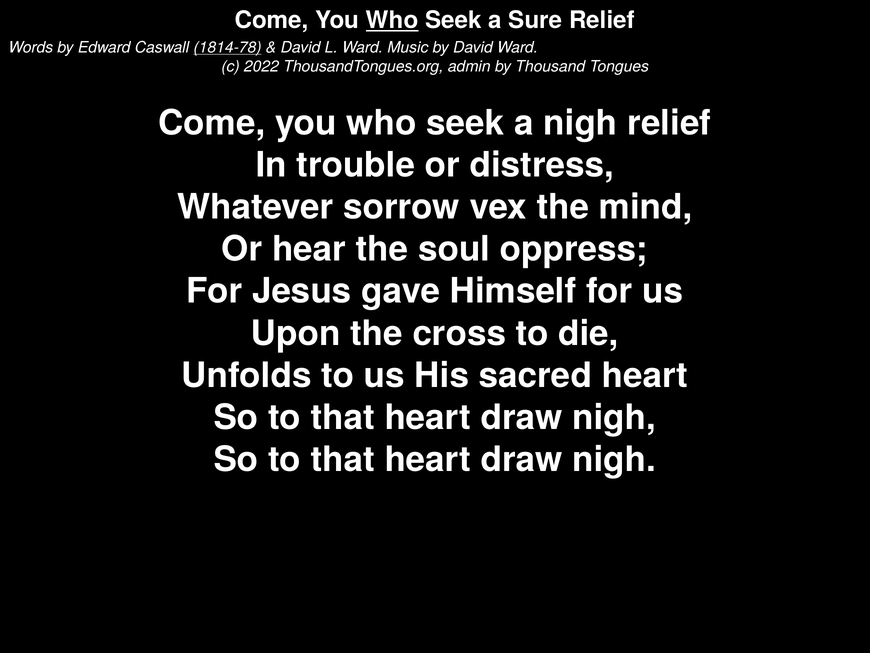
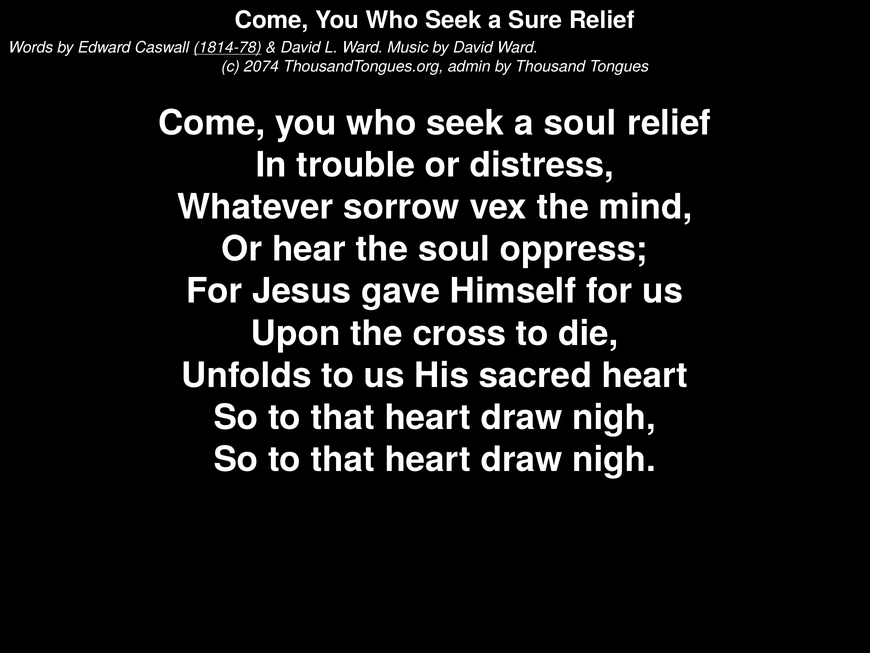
Who underline: present -> none (392, 20)
2022: 2022 -> 2074 (261, 66)
a nigh: nigh -> soul (580, 123)
